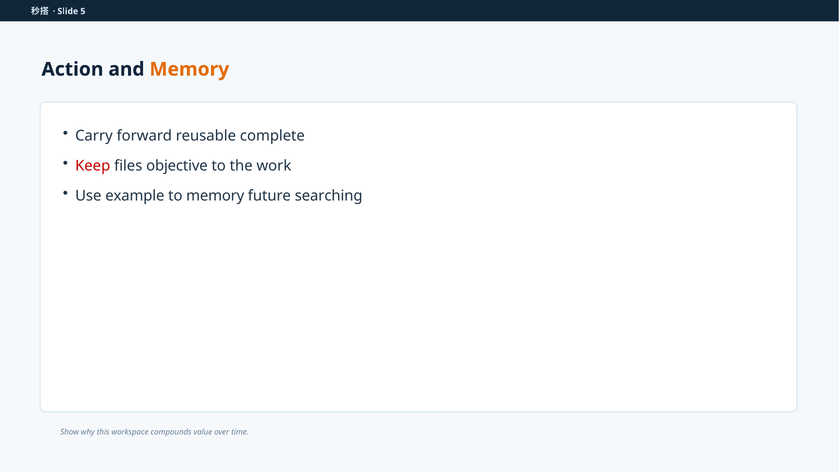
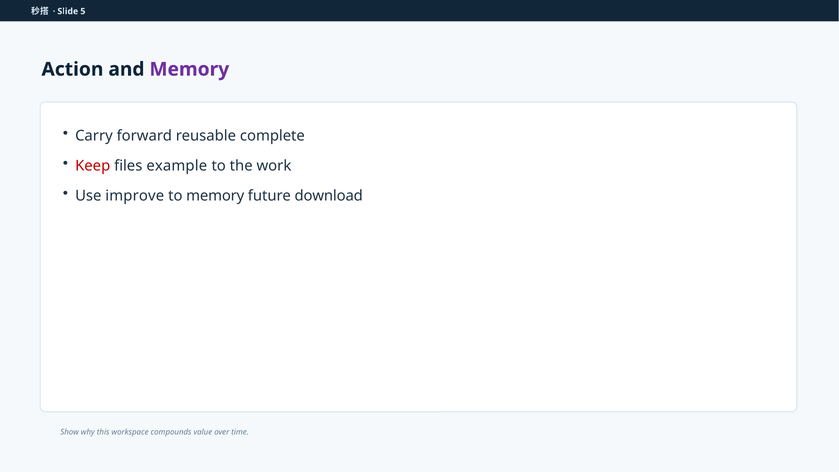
Memory colour: orange -> purple (189, 69)
objective: objective -> example (177, 166)
example: example -> improve (135, 196)
searching: searching -> download (329, 196)
